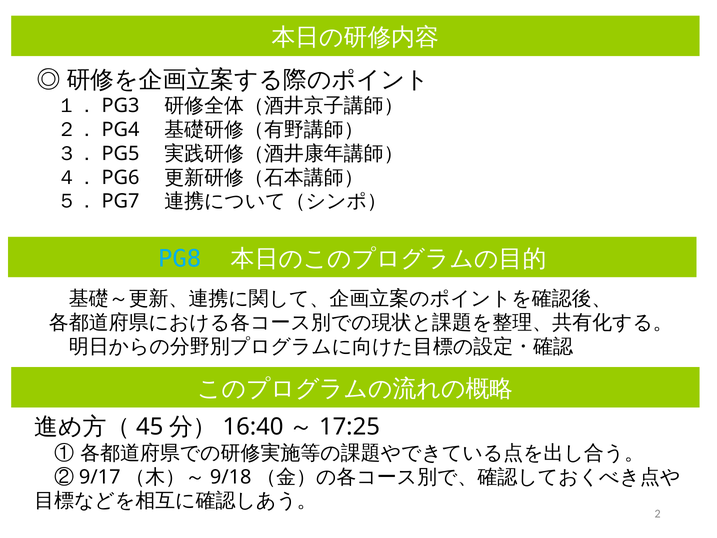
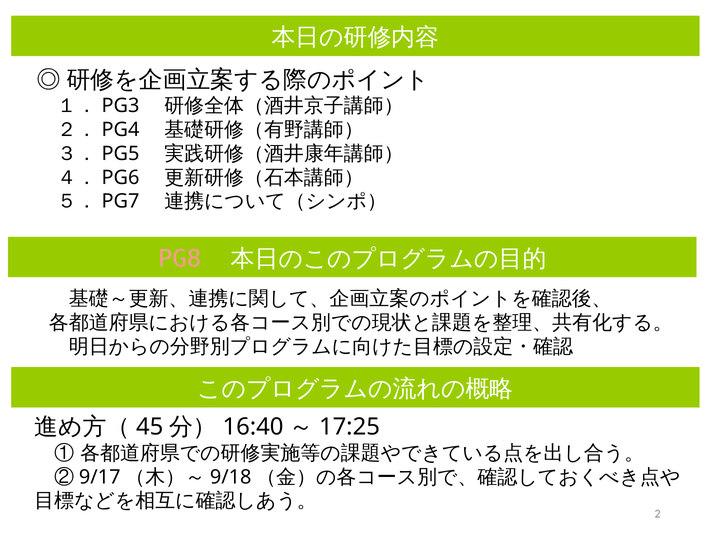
PG8 colour: light blue -> pink (180, 259)
